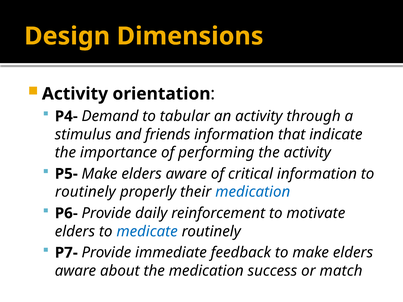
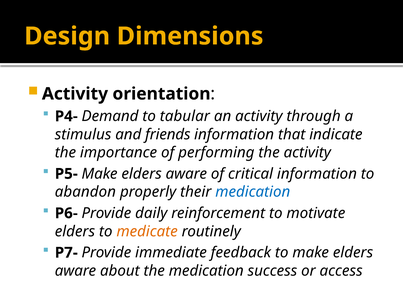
routinely: routinely -> abandon (85, 192)
medicate colour: blue -> orange (147, 232)
match: match -> access (341, 271)
